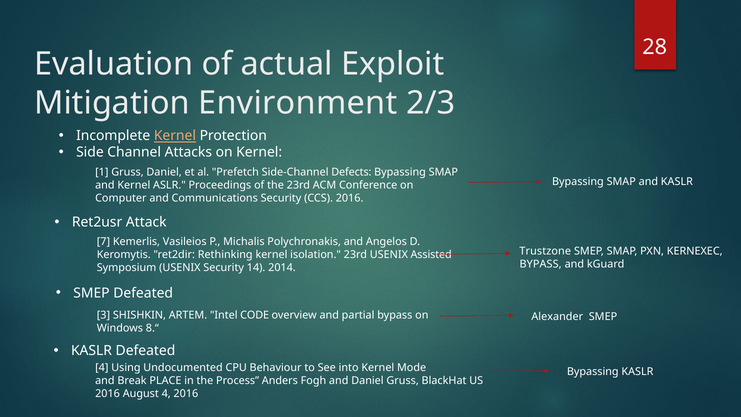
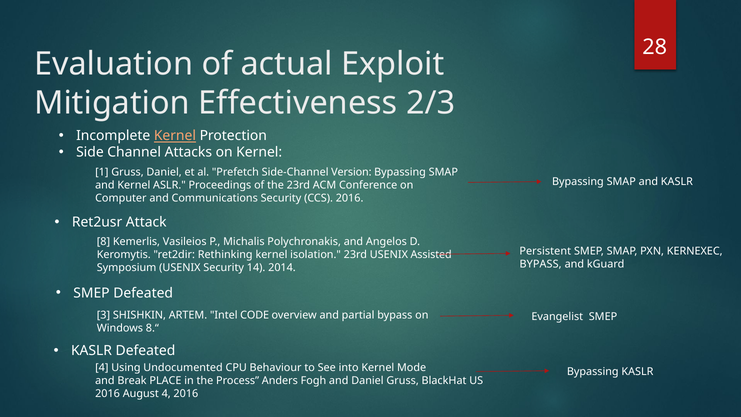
Environment: Environment -> Effectiveness (298, 103)
Defects: Defects -> Version (351, 172)
7: 7 -> 8 (103, 242)
Trustzone: Trustzone -> Persistent (545, 251)
Alexander: Alexander -> Evangelist (557, 317)
